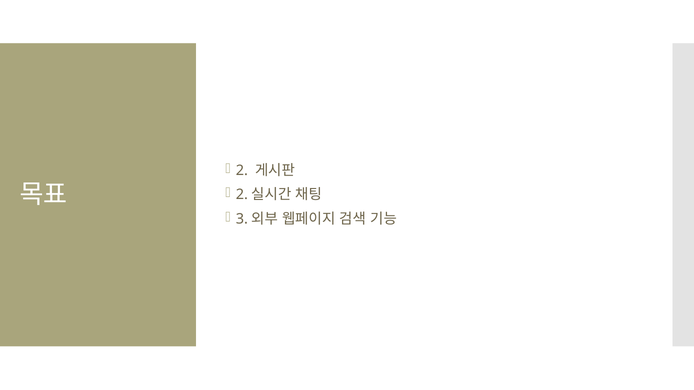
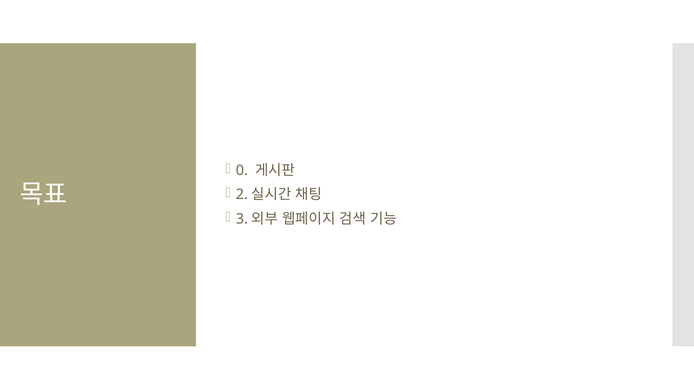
2: 2 -> 0 (242, 171)
